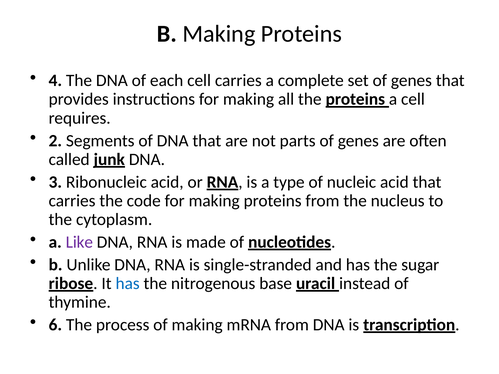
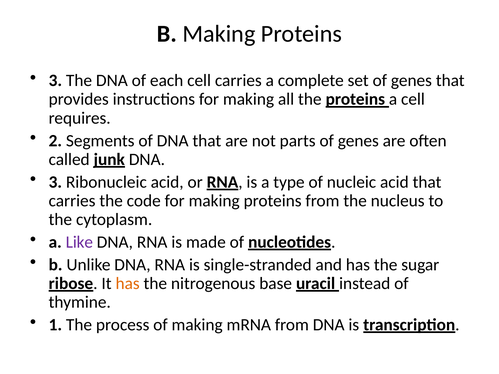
4: 4 -> 3 (55, 81)
has colour: blue -> orange (128, 284)
6: 6 -> 1 (55, 325)
